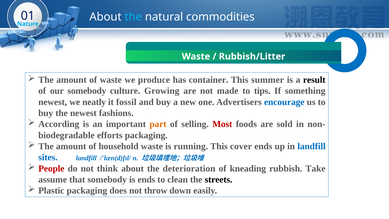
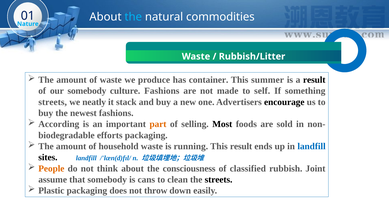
culture Growing: Growing -> Fashions (162, 91)
tips: tips -> self (262, 91)
newest: newest -> streets (53, 102)
fossil: fossil -> stack (126, 102)
encourage colour: blue -> black (284, 102)
Most colour: red -> black (222, 124)
This cover: cover -> result (241, 146)
sites colour: blue -> black (48, 157)
People colour: red -> orange (51, 168)
deterioration: deterioration -> consciousness (189, 168)
kneading: kneading -> classified (248, 168)
Take: Take -> Joint (315, 168)
is ends: ends -> cans (146, 179)
